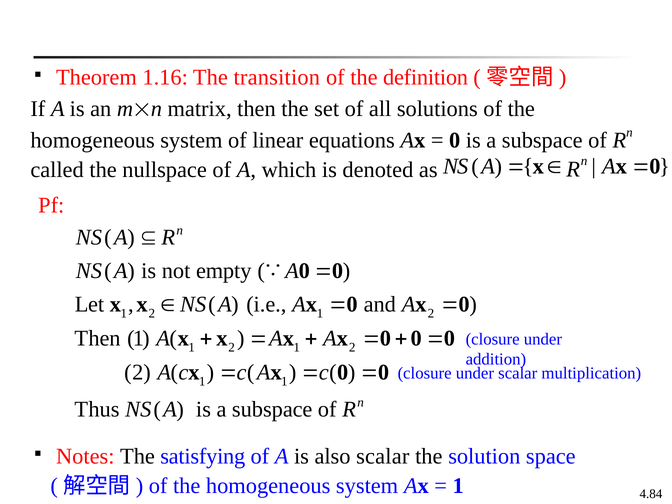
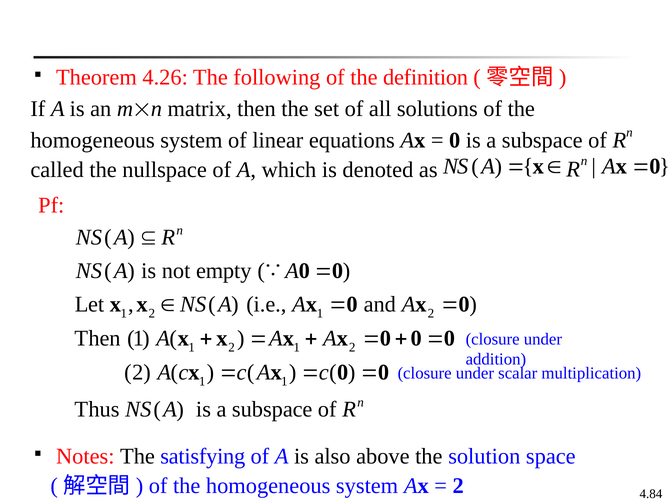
1.16: 1.16 -> 4.26 (165, 77)
transition: transition -> following (277, 77)
also scalar: scalar -> above (383, 456)
1: 1 -> 2 (458, 486)
